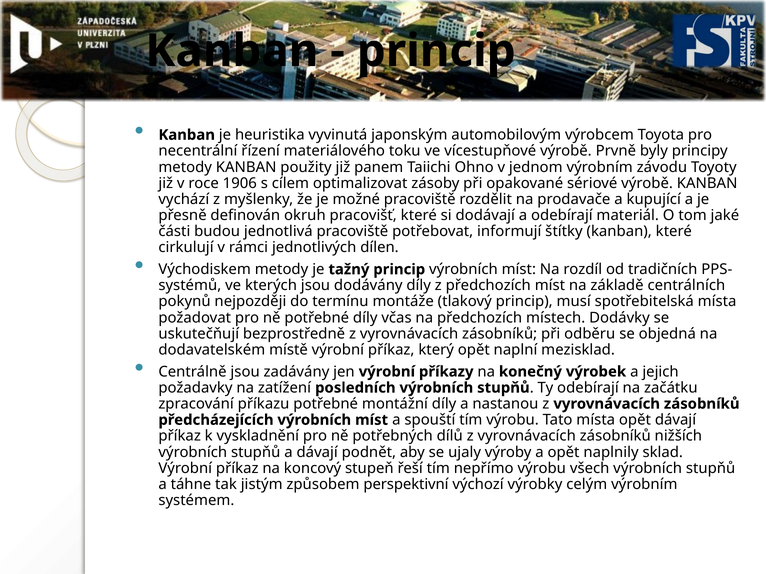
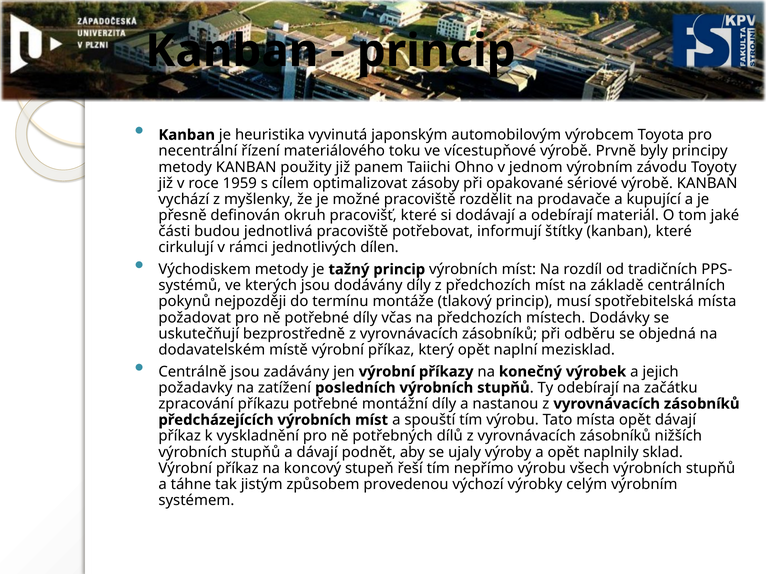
1906: 1906 -> 1959 (240, 183)
perspektivní: perspektivní -> provedenou (406, 485)
